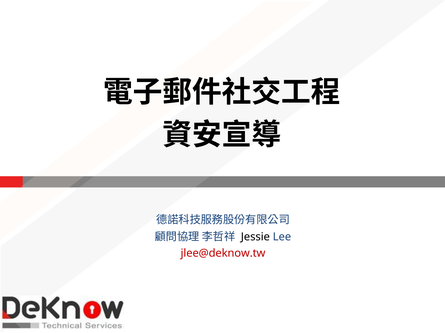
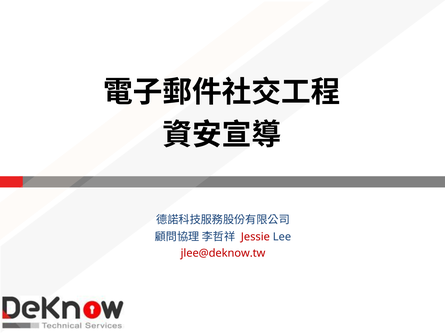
Jessie colour: black -> red (255, 238)
